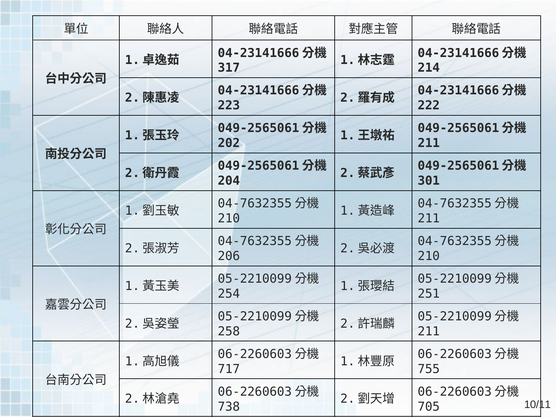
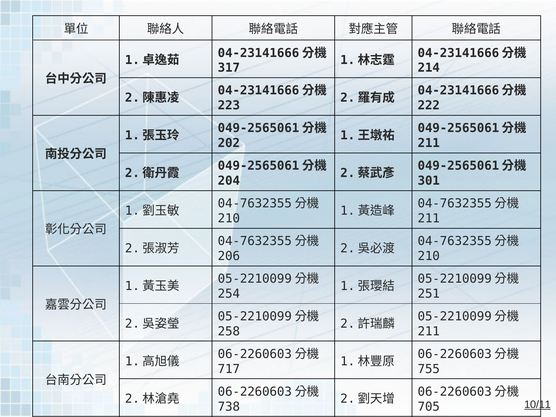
10/11 underline: none -> present (537, 405)
